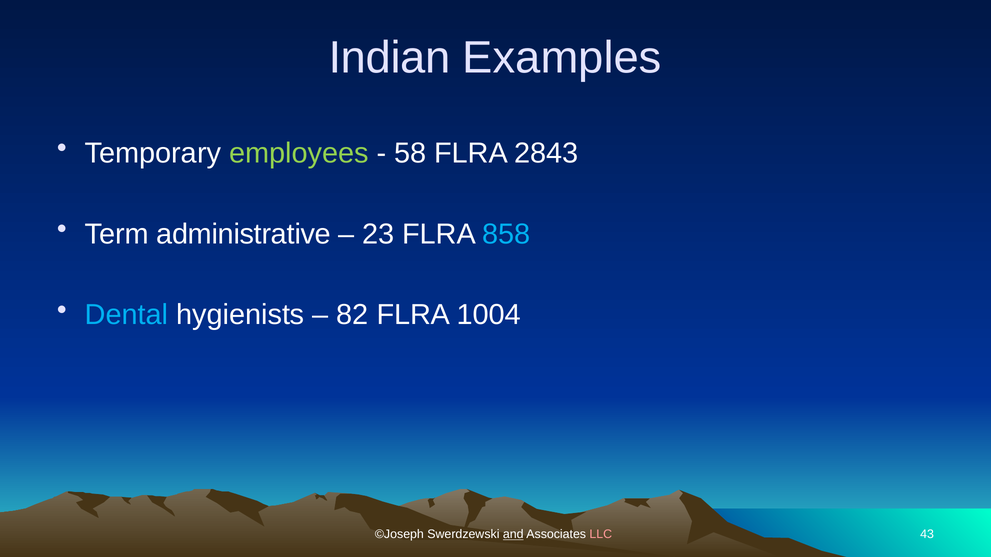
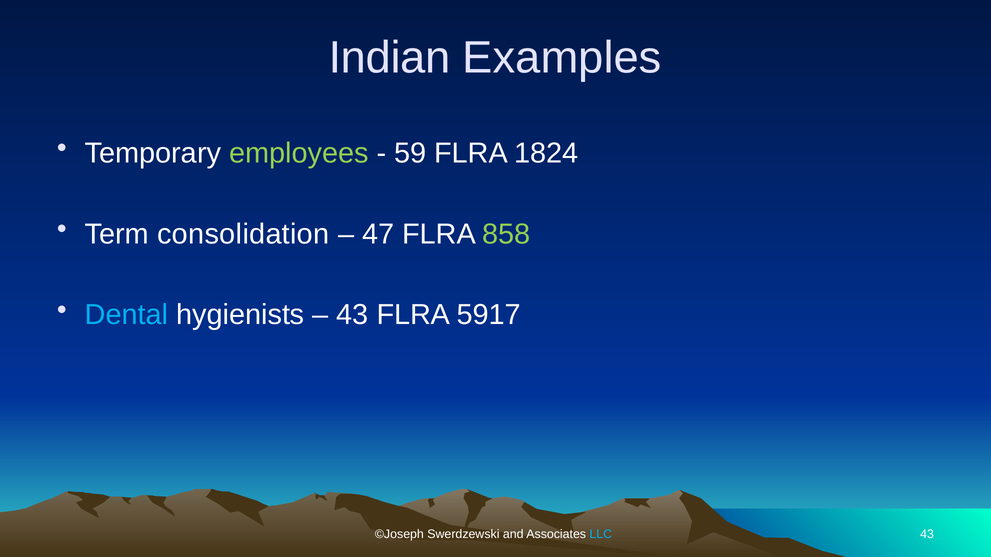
58: 58 -> 59 (410, 153)
2843: 2843 -> 1824 (546, 153)
administrative: administrative -> consolidation (243, 234)
23: 23 -> 47 (378, 234)
858 colour: light blue -> light green (506, 234)
82: 82 -> 43 (352, 315)
1004: 1004 -> 5917 (489, 315)
and underline: present -> none (513, 535)
LLC colour: pink -> light blue (601, 535)
